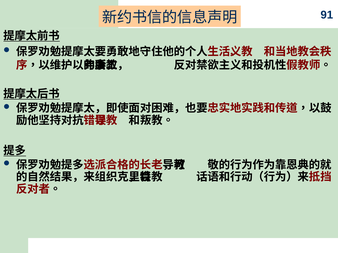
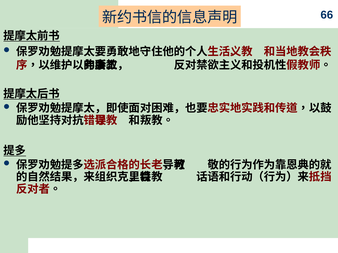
91: 91 -> 66 (327, 15)
